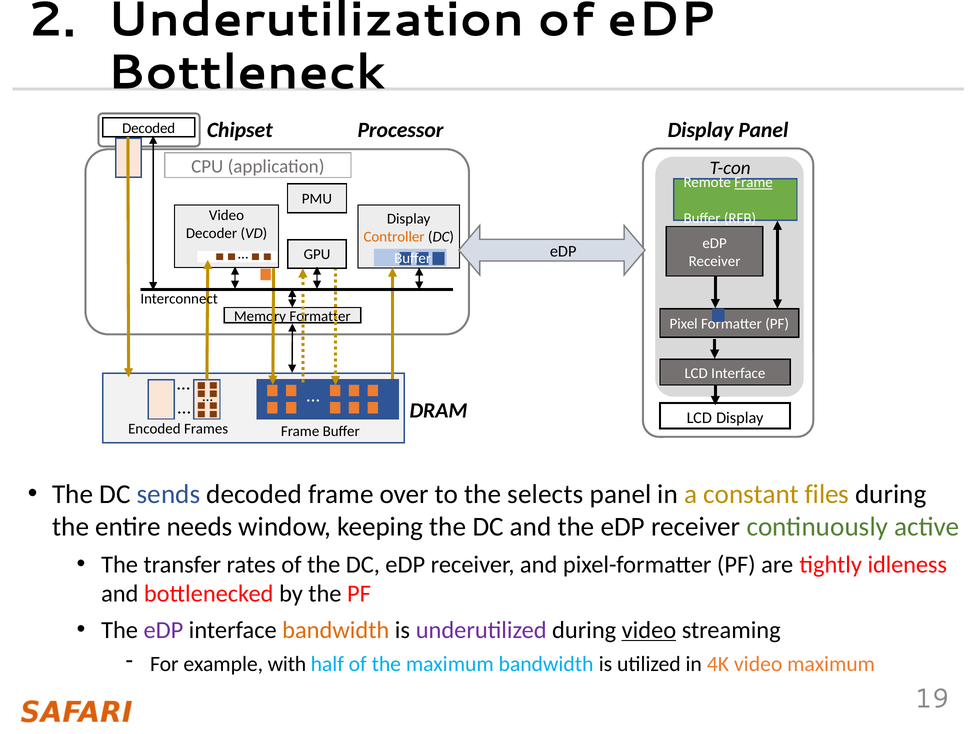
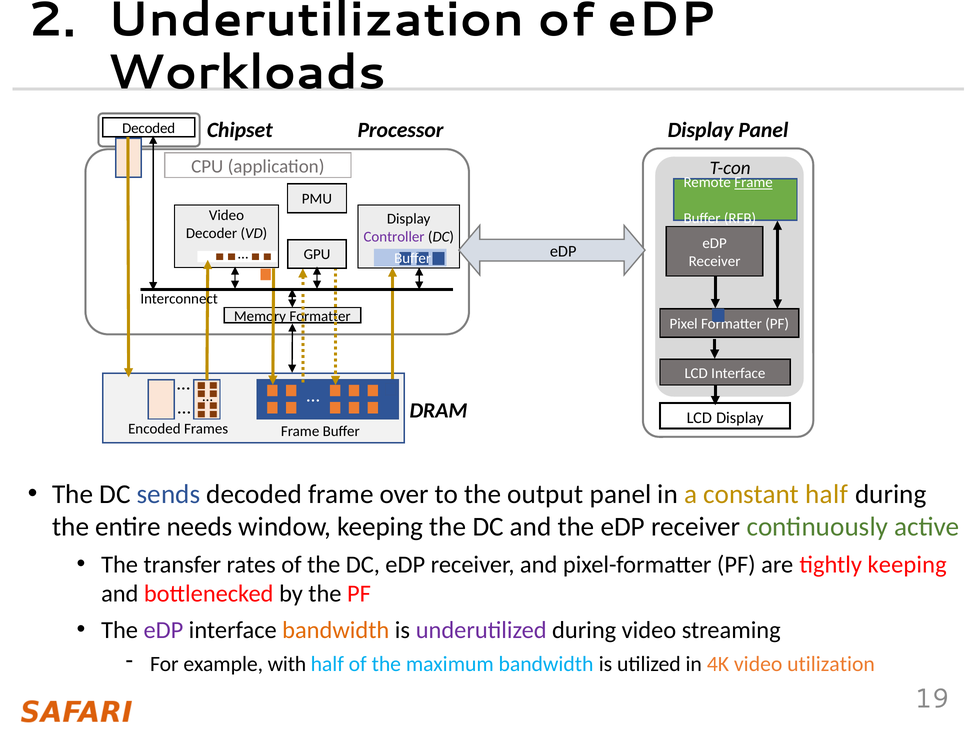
Bottleneck: Bottleneck -> Workloads (247, 73)
Controller colour: orange -> purple (394, 237)
selects: selects -> output (545, 494)
constant files: files -> half (827, 494)
tightly idleness: idleness -> keeping (907, 564)
video underline: present -> none (649, 630)
video maximum: maximum -> utilization (831, 664)
